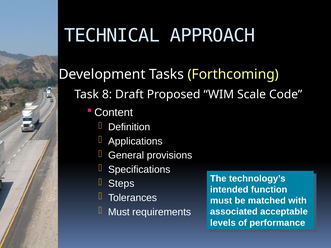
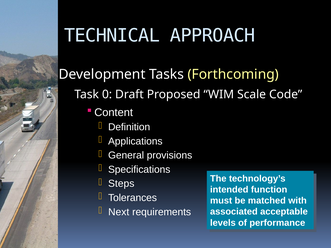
8: 8 -> 0 (107, 94)
Must: Must -> Next (119, 212)
